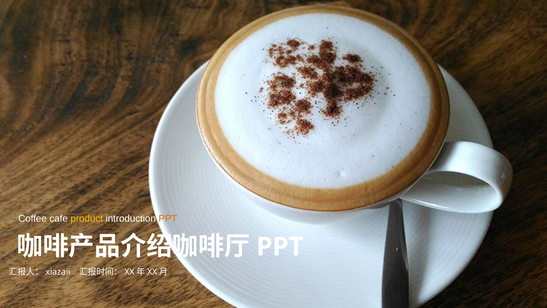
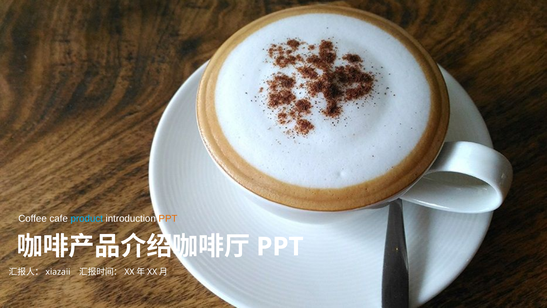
product colour: yellow -> light blue (87, 219)
